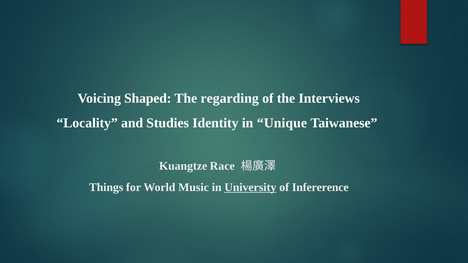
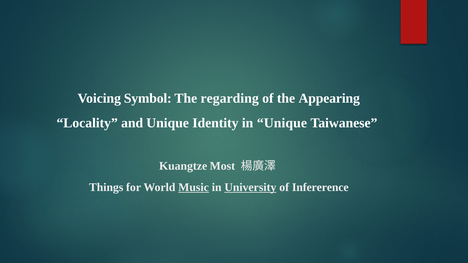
Shaped: Shaped -> Symbol (148, 99)
Interviews: Interviews -> Appearing (329, 99)
and Studies: Studies -> Unique (168, 123)
Race: Race -> Most (222, 166)
Music underline: none -> present (194, 187)
